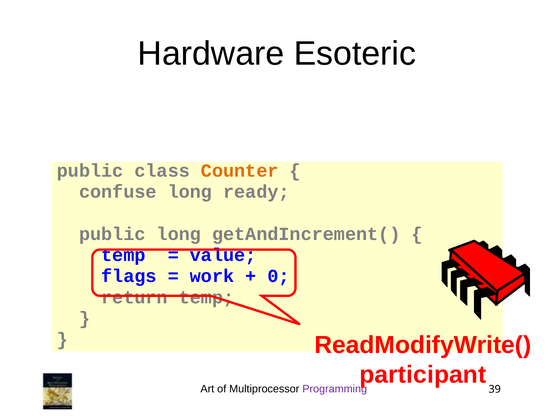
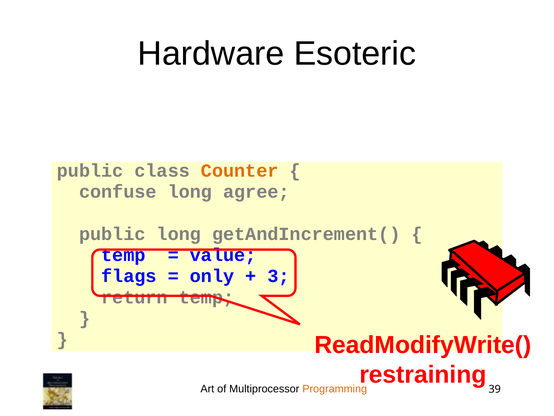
ready: ready -> agree (256, 192)
work: work -> only (212, 276)
0: 0 -> 3 (279, 276)
participant: participant -> restraining (423, 374)
Programming colour: purple -> orange (335, 388)
